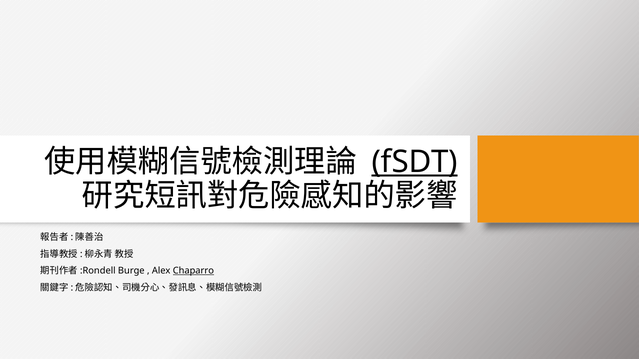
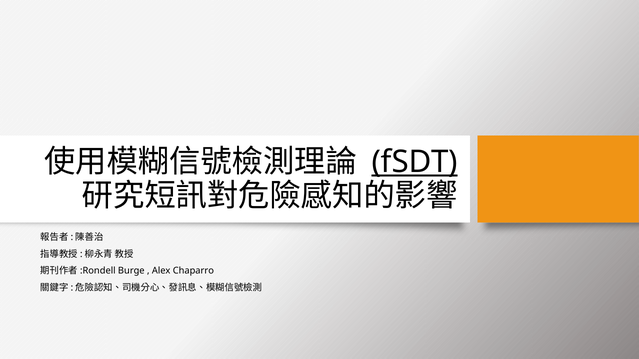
Chaparro underline: present -> none (193, 271)
